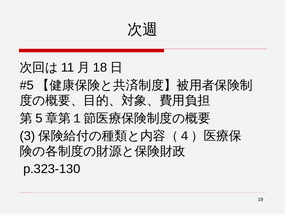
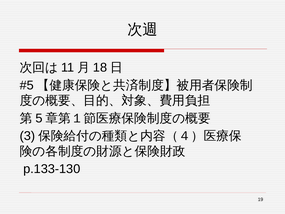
p.323-130: p.323-130 -> p.133-130 (52, 169)
